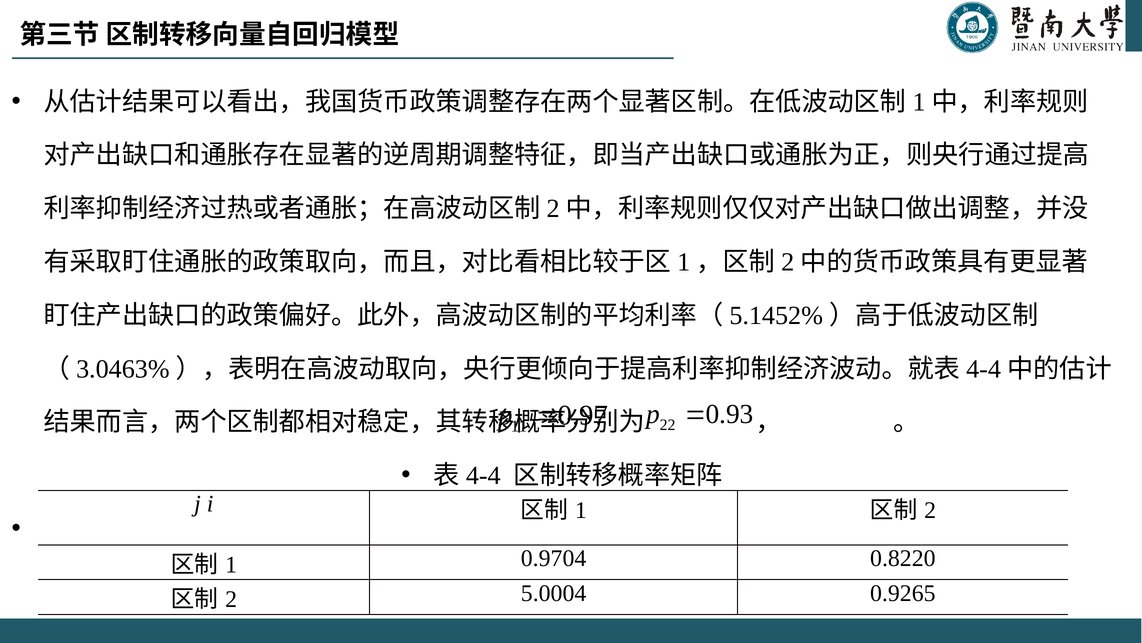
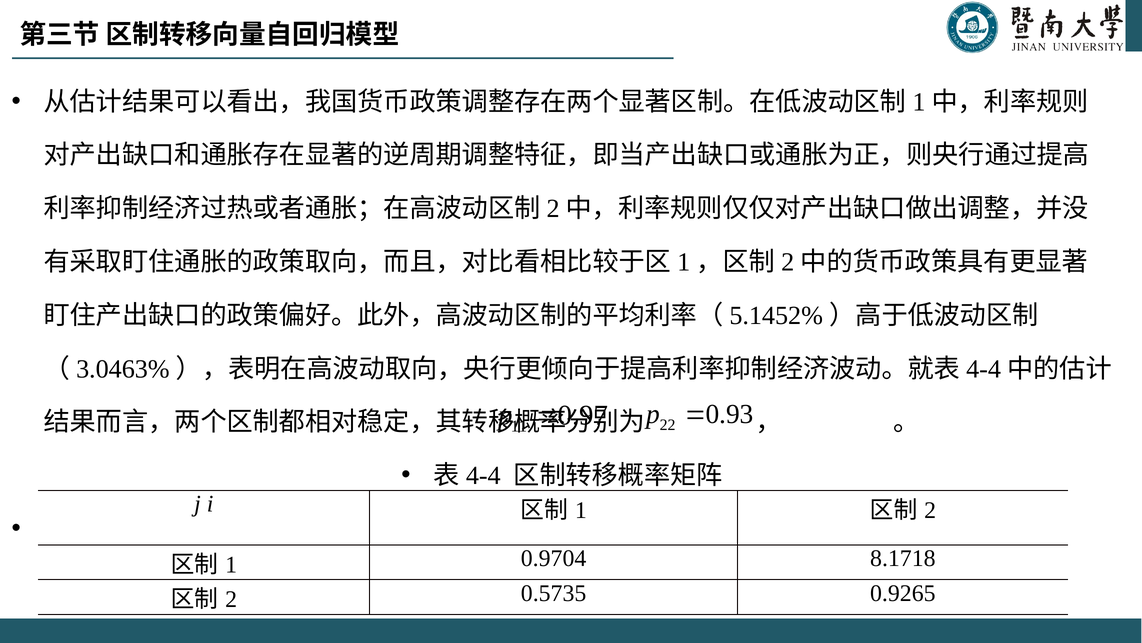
0.8220: 0.8220 -> 8.1718 (903, 558)
5.0004: 5.0004 -> 0.5735 (554, 593)
